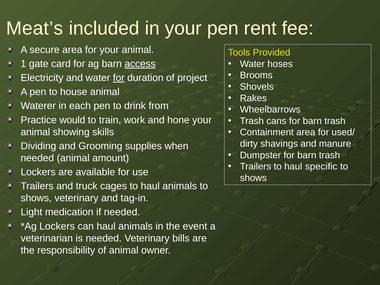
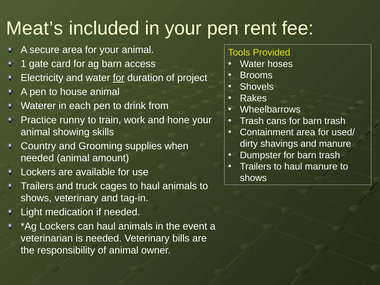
access underline: present -> none (140, 64)
would: would -> runny (72, 120)
Dividing: Dividing -> Country (38, 146)
haul specific: specific -> manure (321, 167)
